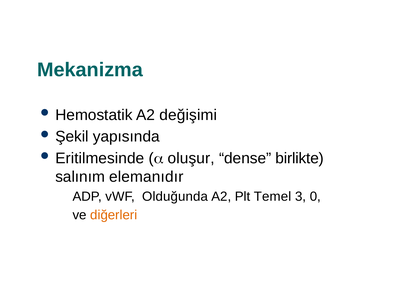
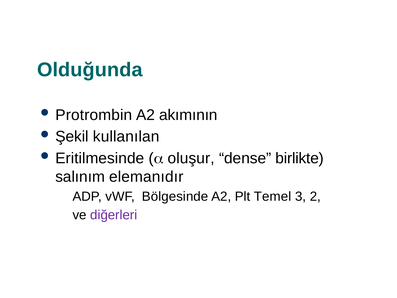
Mekanizma: Mekanizma -> Olduğunda (90, 70)
Hemostatik: Hemostatik -> Protrombin (94, 115)
değişimi: değişimi -> akımının (188, 115)
yapısında: yapısında -> kullanılan (126, 137)
Olduğunda: Olduğunda -> Bölgesinde (175, 196)
0: 0 -> 2 (315, 196)
diğerleri colour: orange -> purple (114, 215)
